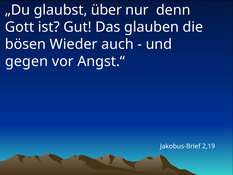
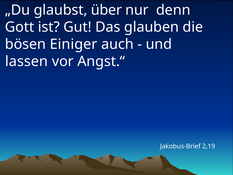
Wieder: Wieder -> Einiger (74, 44)
gegen: gegen -> lassen (27, 61)
